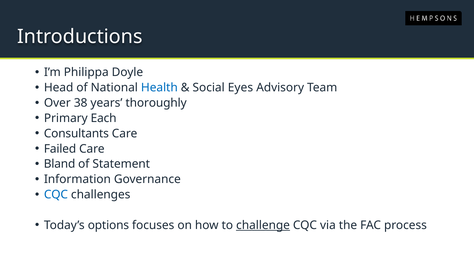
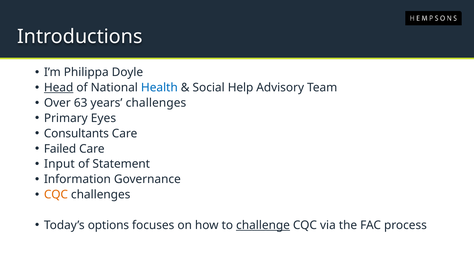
Head underline: none -> present (59, 88)
Eyes: Eyes -> Help (241, 88)
38: 38 -> 63 (81, 103)
years thoroughly: thoroughly -> challenges (156, 103)
Each: Each -> Eyes (103, 118)
Bland: Bland -> Input (59, 164)
CQC colour: blue -> orange (56, 194)
